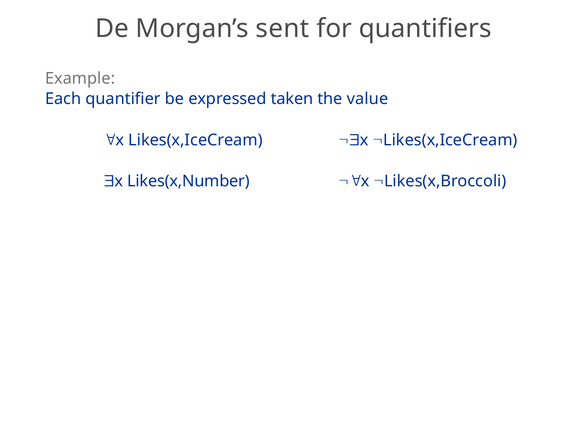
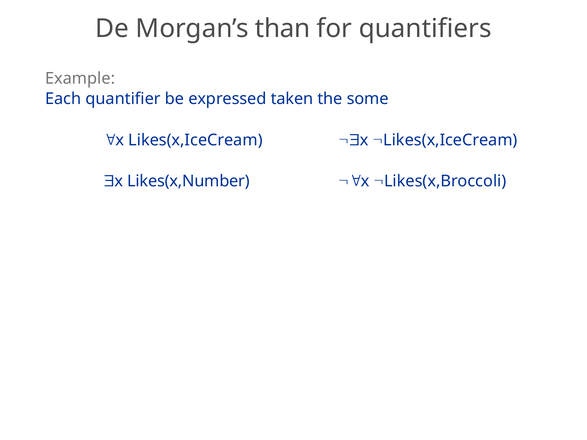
sent: sent -> than (283, 29)
value: value -> some (368, 99)
